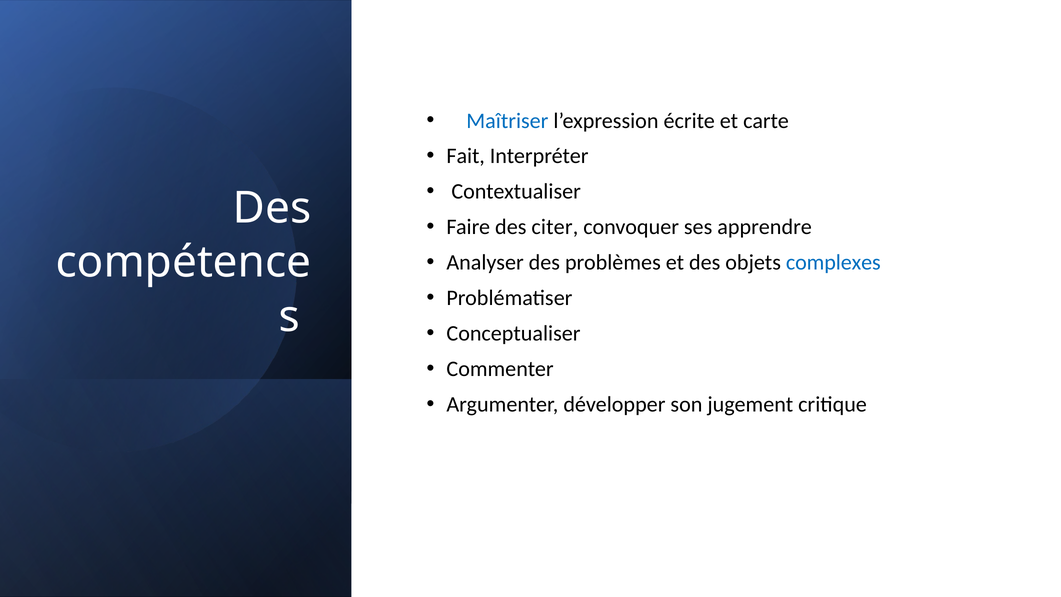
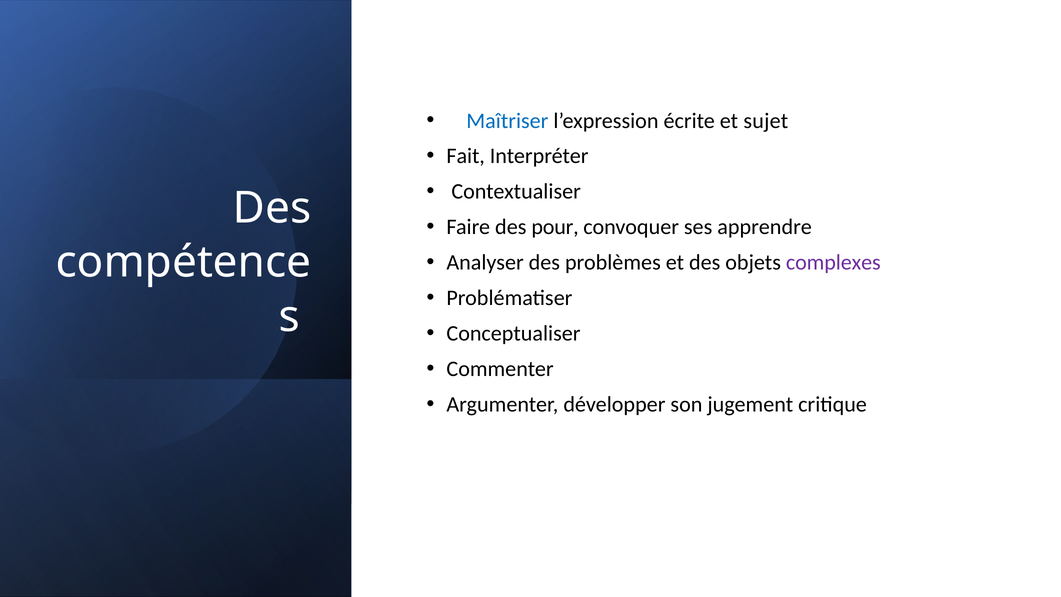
carte: carte -> sujet (766, 121)
citer: citer -> pour (555, 227)
complexes colour: blue -> purple (833, 262)
